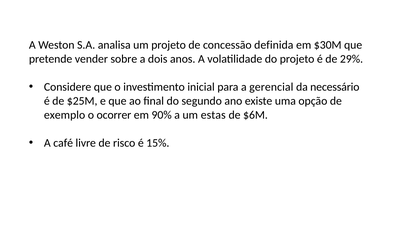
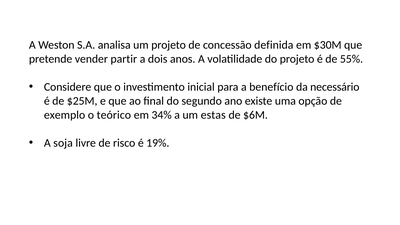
sobre: sobre -> partir (124, 59)
29%: 29% -> 55% (351, 59)
gerencial: gerencial -> benefício (271, 87)
ocorrer: ocorrer -> teórico (114, 115)
90%: 90% -> 34% (162, 115)
café: café -> soja (63, 143)
15%: 15% -> 19% (158, 143)
